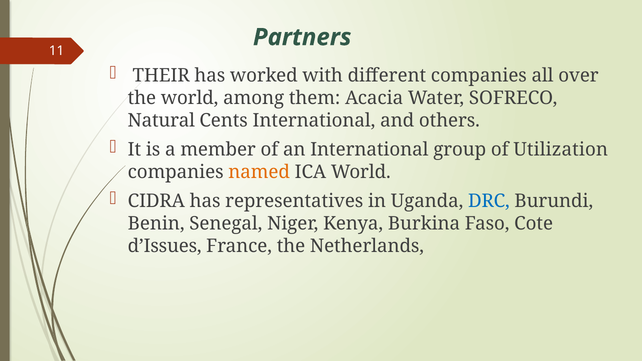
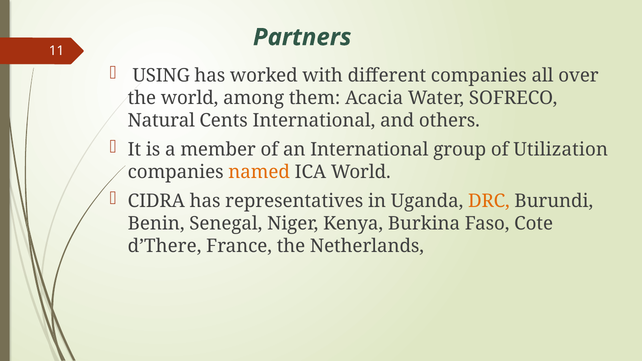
THEIR: THEIR -> USING (161, 76)
DRC colour: blue -> orange (489, 201)
d’Issues: d’Issues -> d’There (165, 246)
